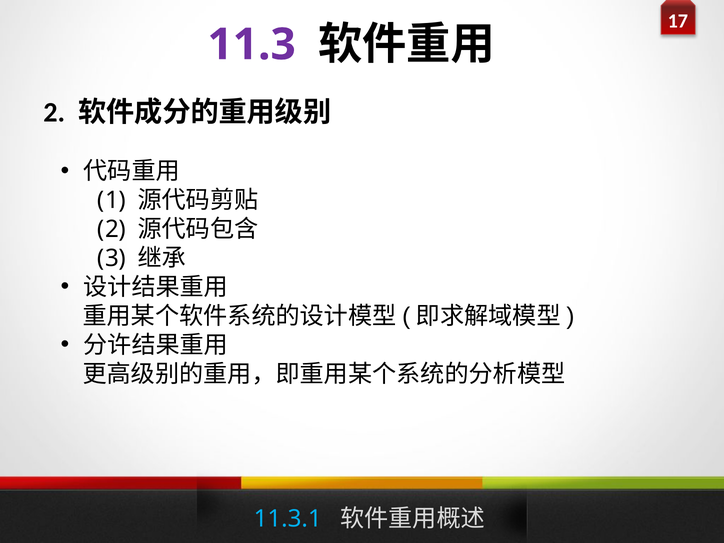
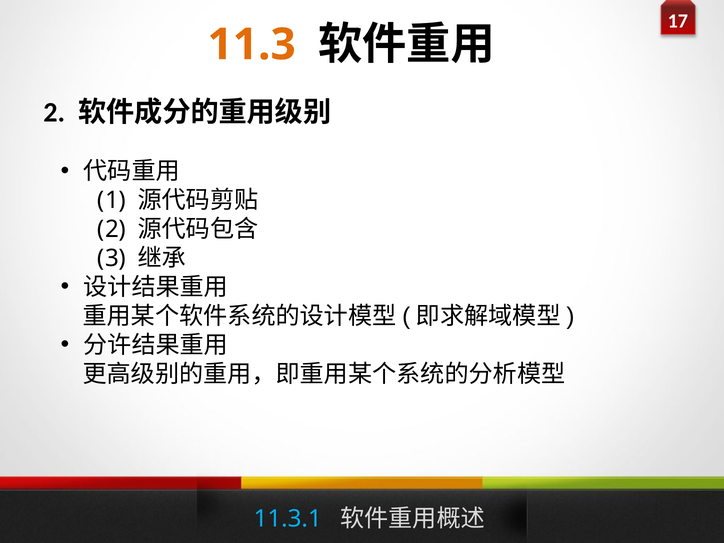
11.3 colour: purple -> orange (252, 45)
